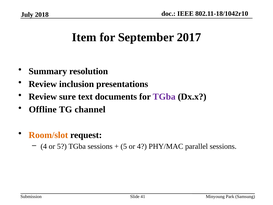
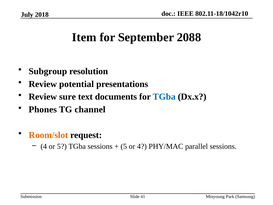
2017: 2017 -> 2088 (189, 37)
Summary: Summary -> Subgroup (48, 71)
inclusion: inclusion -> potential (77, 84)
TGba colour: purple -> blue (164, 97)
Offline: Offline -> Phones (43, 109)
